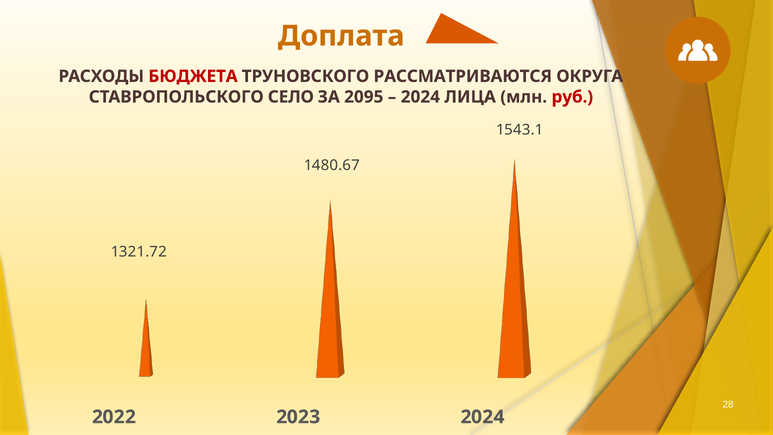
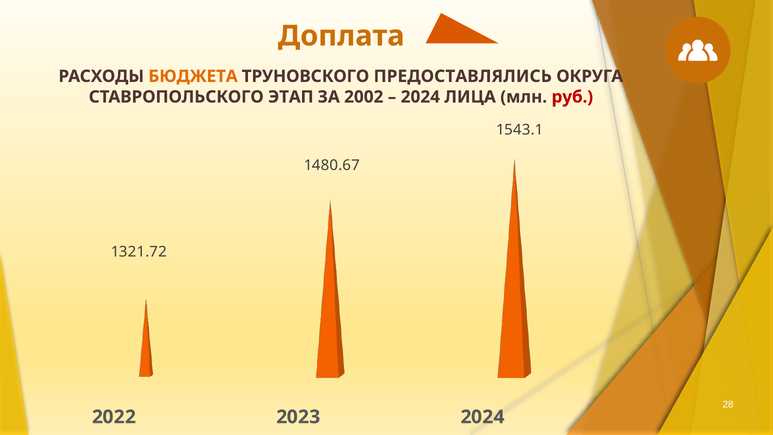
БЮДЖЕТА colour: red -> orange (193, 76)
РАССМАТРИВАЮТСЯ: РАССМАТРИВАЮТСЯ -> ПРЕДОСТАВЛЯЛИСЬ (463, 76)
СЕЛО: СЕЛО -> ЭТАП (291, 97)
2095: 2095 -> 2002 (364, 97)
